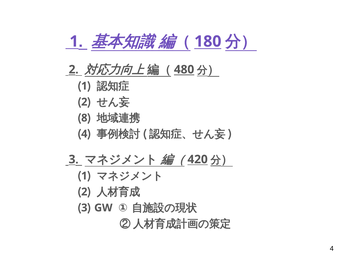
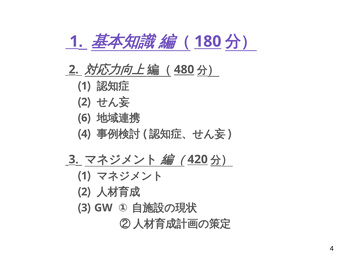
8: 8 -> 6 (84, 118)
